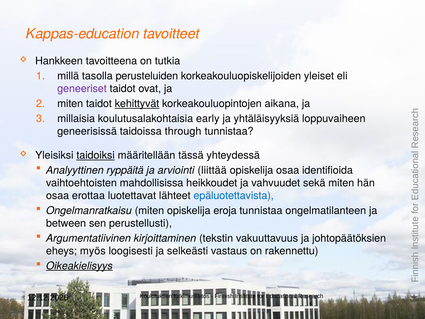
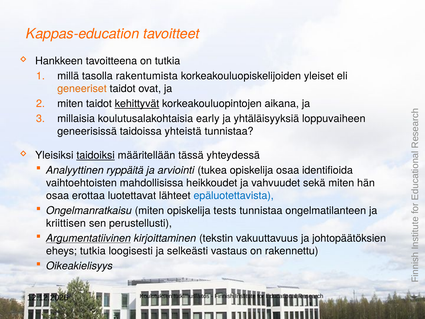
perusteluiden: perusteluiden -> rakentumista (147, 76)
geneeriset colour: purple -> orange (82, 89)
through: through -> yhteistä (183, 131)
liittää: liittää -> tukea (212, 170)
eroja: eroja -> tests (225, 210)
between: between -> kriittisen (66, 223)
Argumentatiivinen underline: none -> present (88, 238)
eheys myös: myös -> tutkia (93, 251)
Oikeakielisyys underline: present -> none (79, 266)
